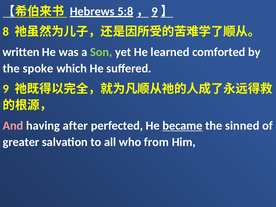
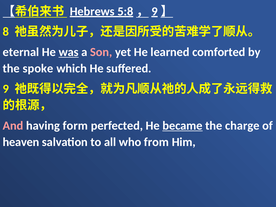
written: written -> eternal (21, 52)
was underline: none -> present (69, 52)
Son colour: light green -> pink (101, 52)
after: after -> form (75, 126)
sinned: sinned -> charge (242, 126)
greater: greater -> heaven (21, 142)
